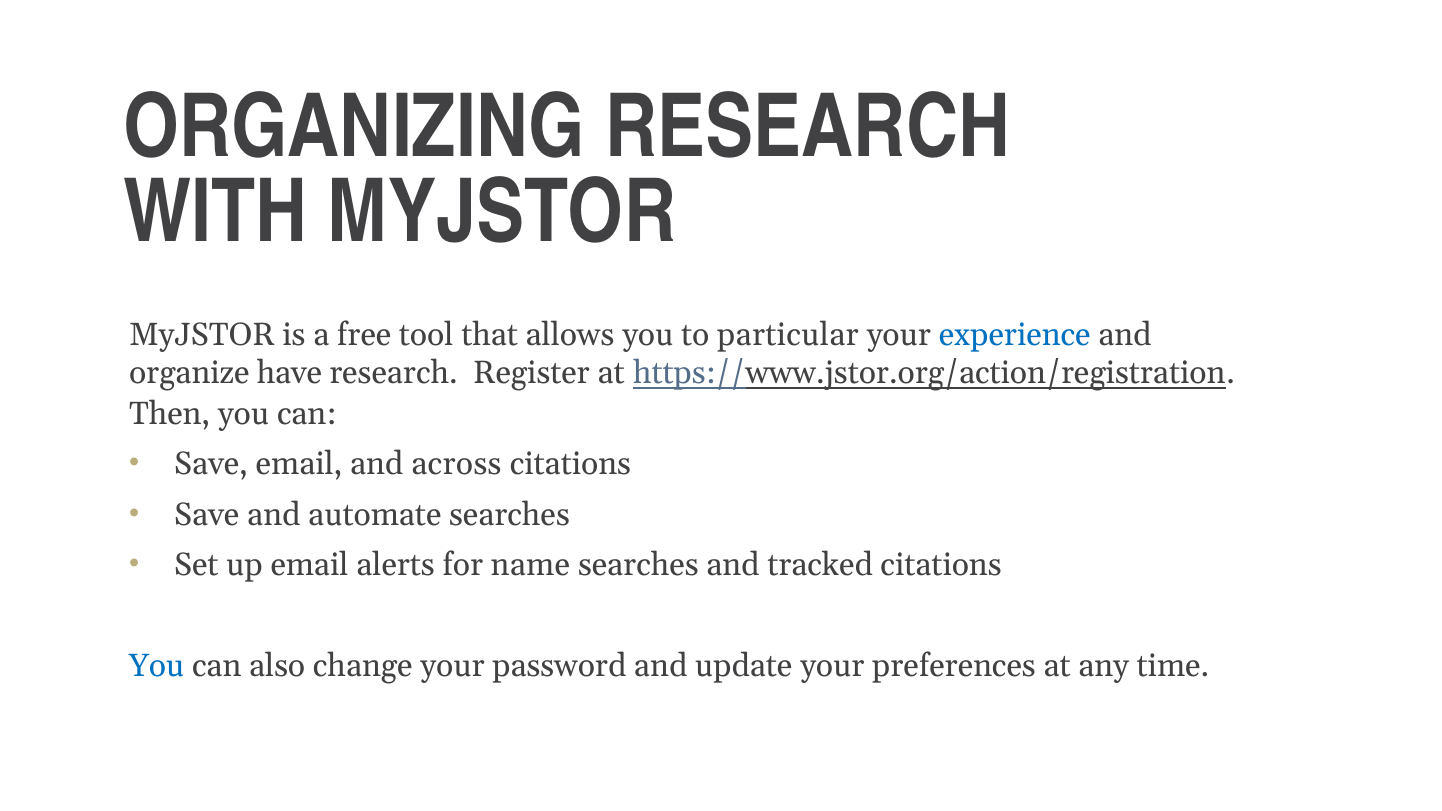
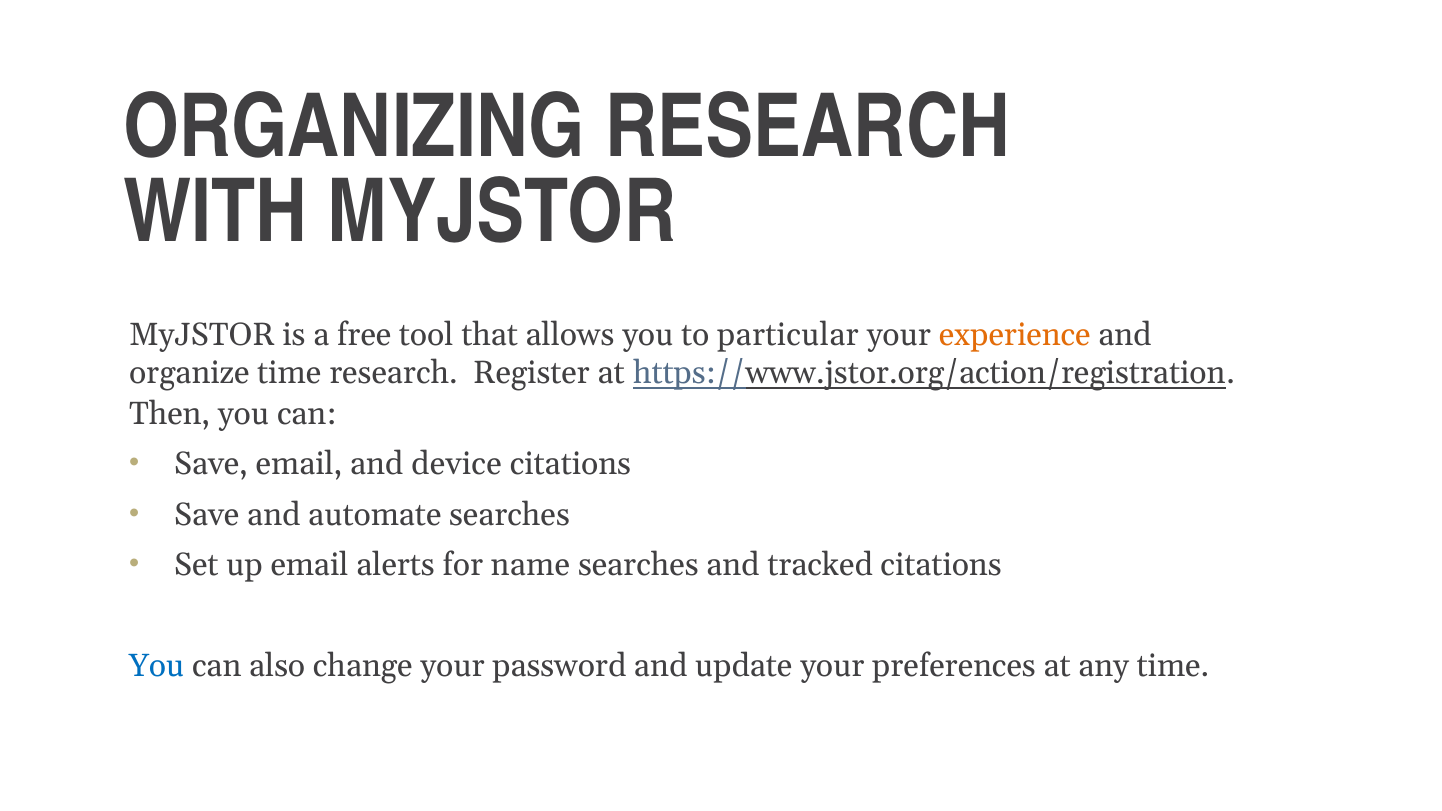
experience colour: blue -> orange (1015, 335)
organize have: have -> time (289, 373)
across: across -> device (456, 464)
